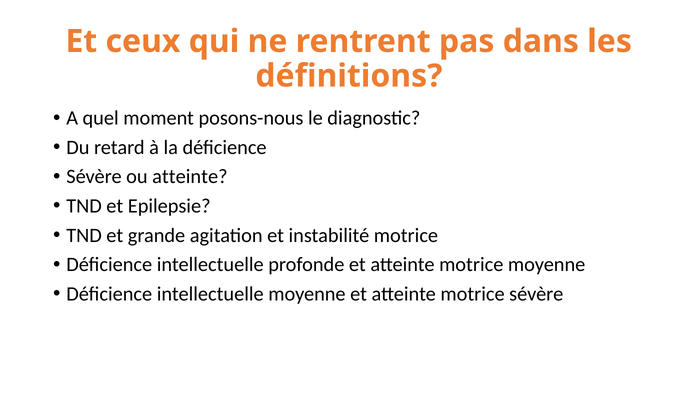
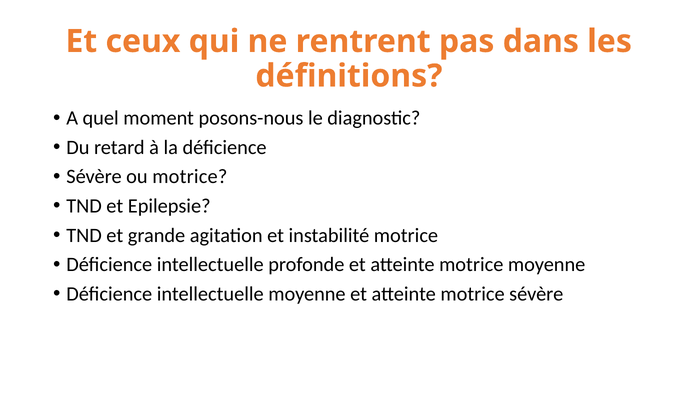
ou atteinte: atteinte -> motrice (190, 177)
